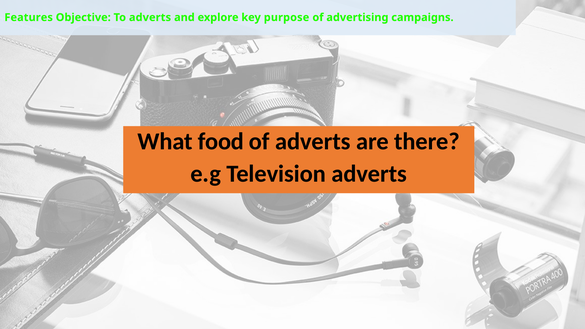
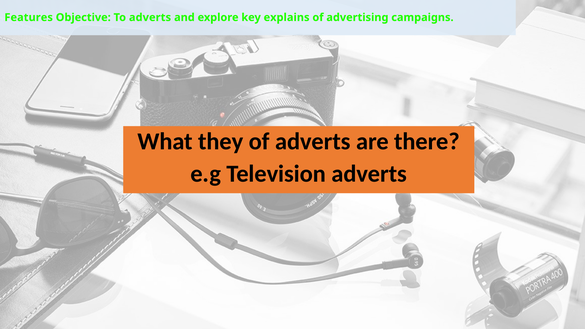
purpose: purpose -> explains (287, 17)
food: food -> they (221, 141)
